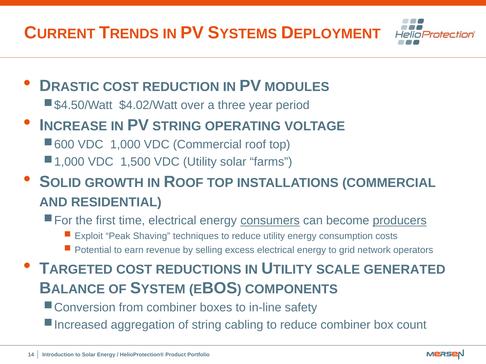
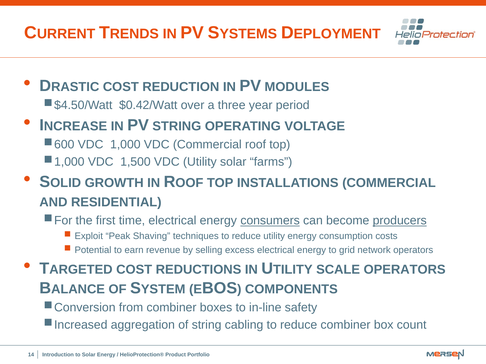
$4.02/Watt: $4.02/Watt -> $0.42/Watt (148, 105)
SCALE GENERATED: GENERATED -> OPERATORS (405, 270)
